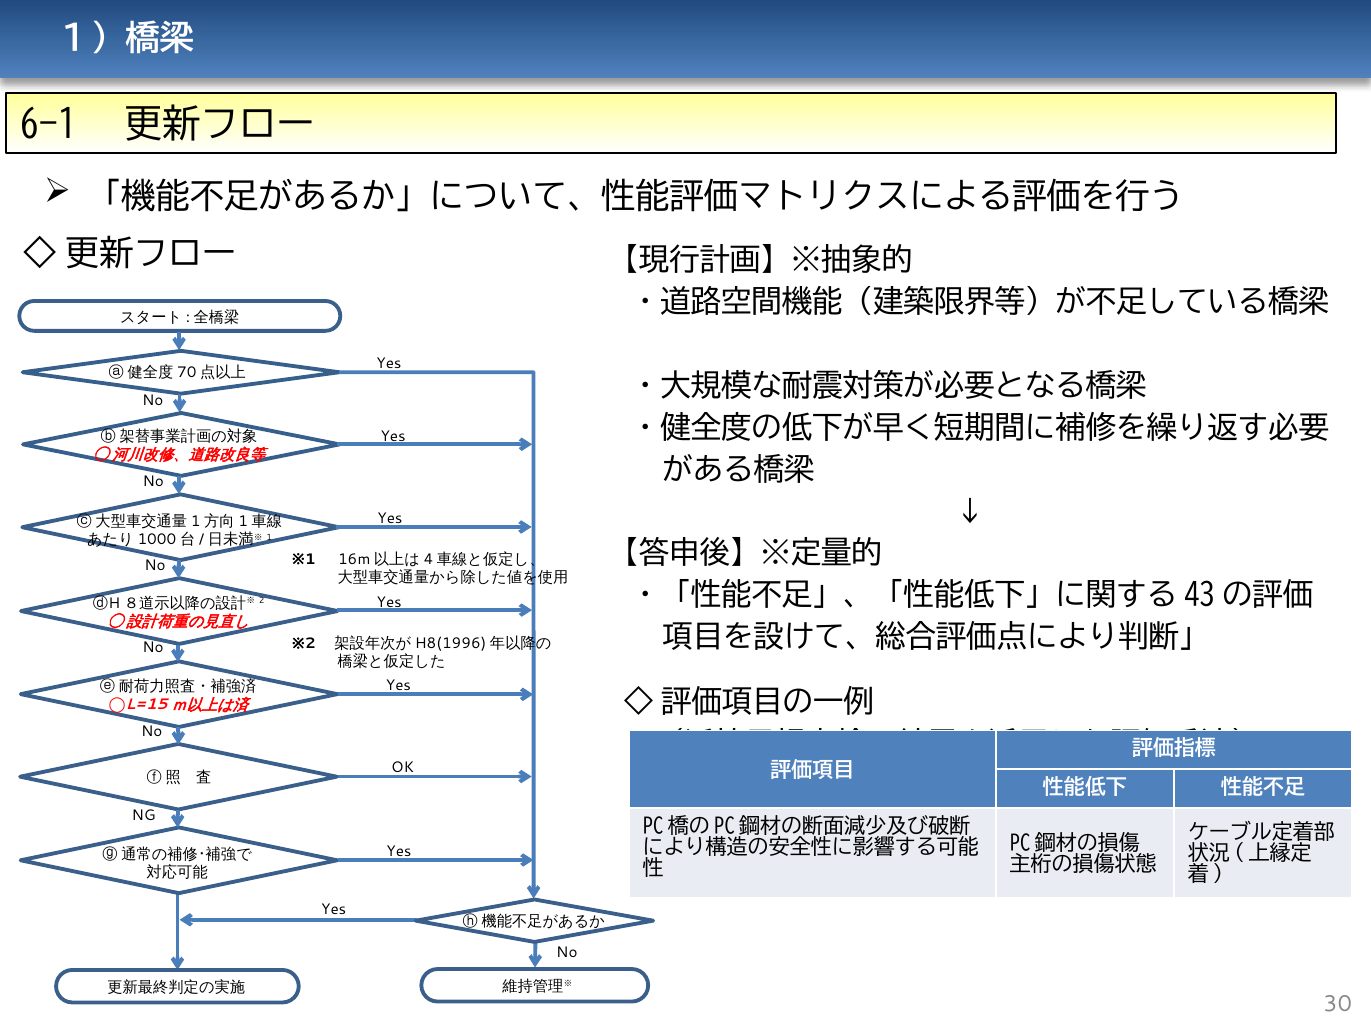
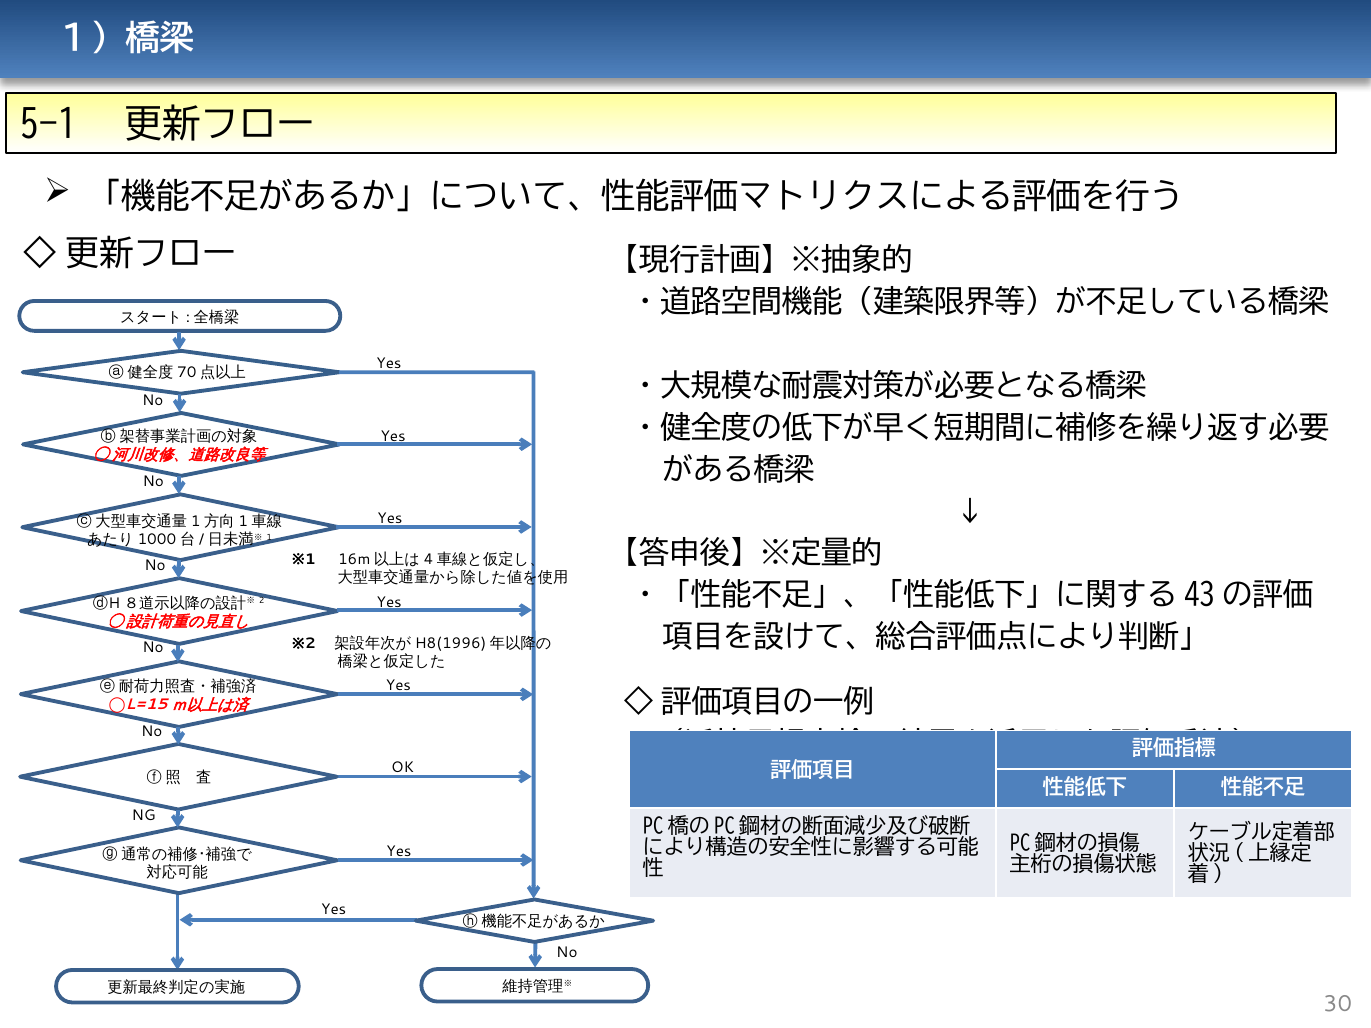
6-1: 6-1 -> 5-1 (48, 125)
